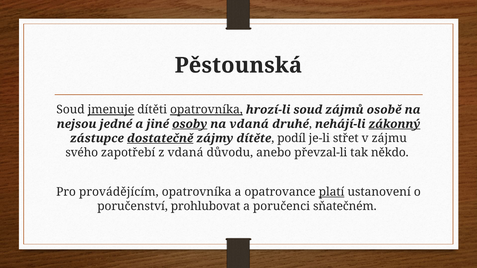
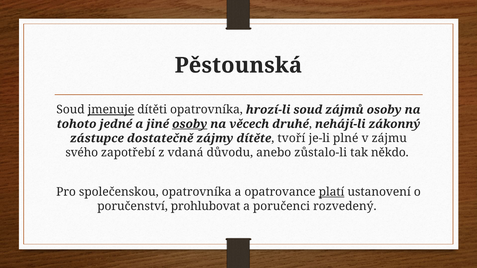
opatrovníka underline: present -> none (206, 110)
zájmů osobě: osobě -> osoby (384, 110)
nejsou: nejsou -> tohoto (77, 124)
na vdaná: vdaná -> věcech (249, 124)
zákonný underline: present -> none (394, 124)
dostatečně underline: present -> none (160, 138)
podíl: podíl -> tvoří (291, 138)
střet: střet -> plné (346, 138)
převzal-li: převzal-li -> zůstalo-li (321, 153)
provádějícím: provádějícím -> společenskou (119, 192)
sňatečném: sňatečném -> rozvedený (345, 206)
